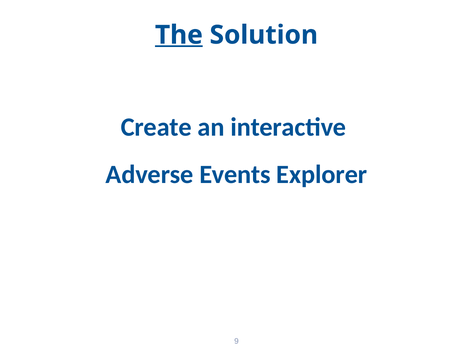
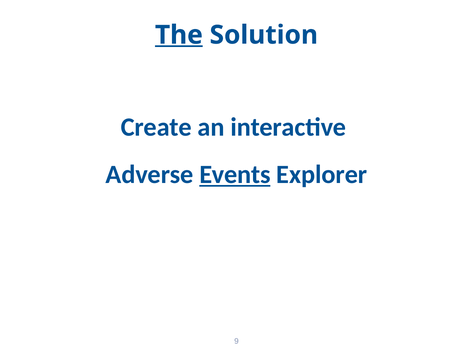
Events underline: none -> present (235, 174)
